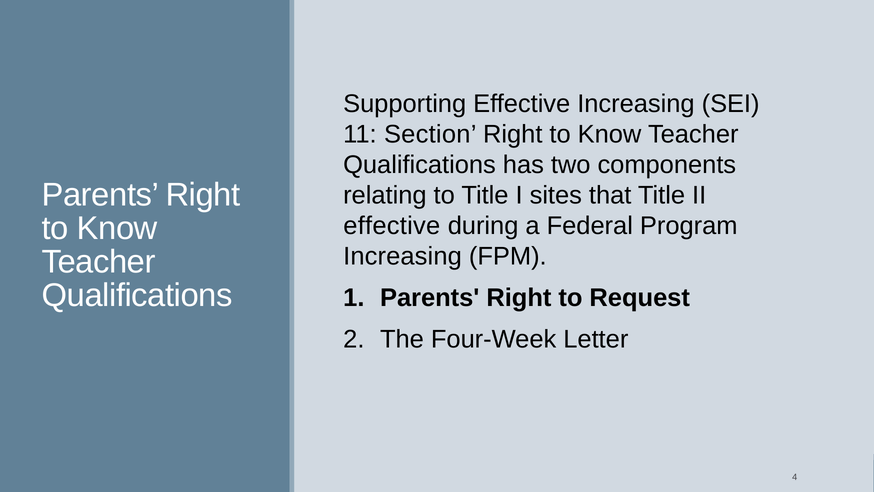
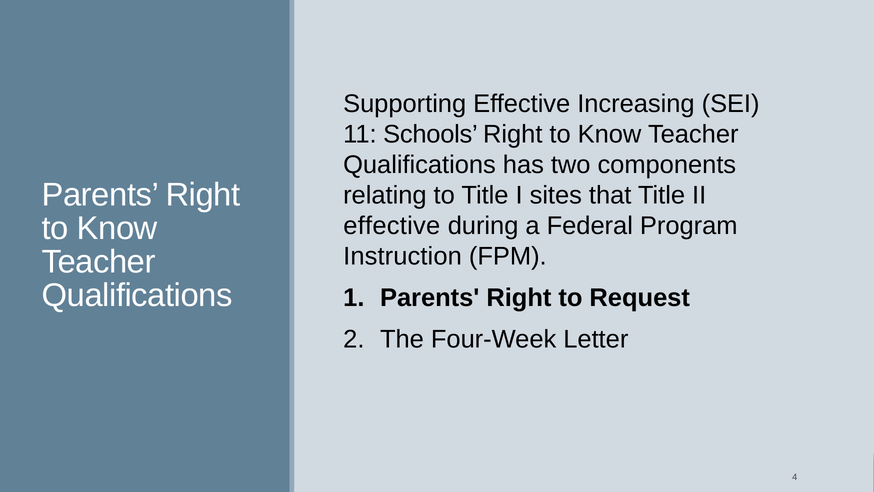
Section: Section -> Schools (430, 134)
Increasing: Increasing -> Instruction (403, 256)
